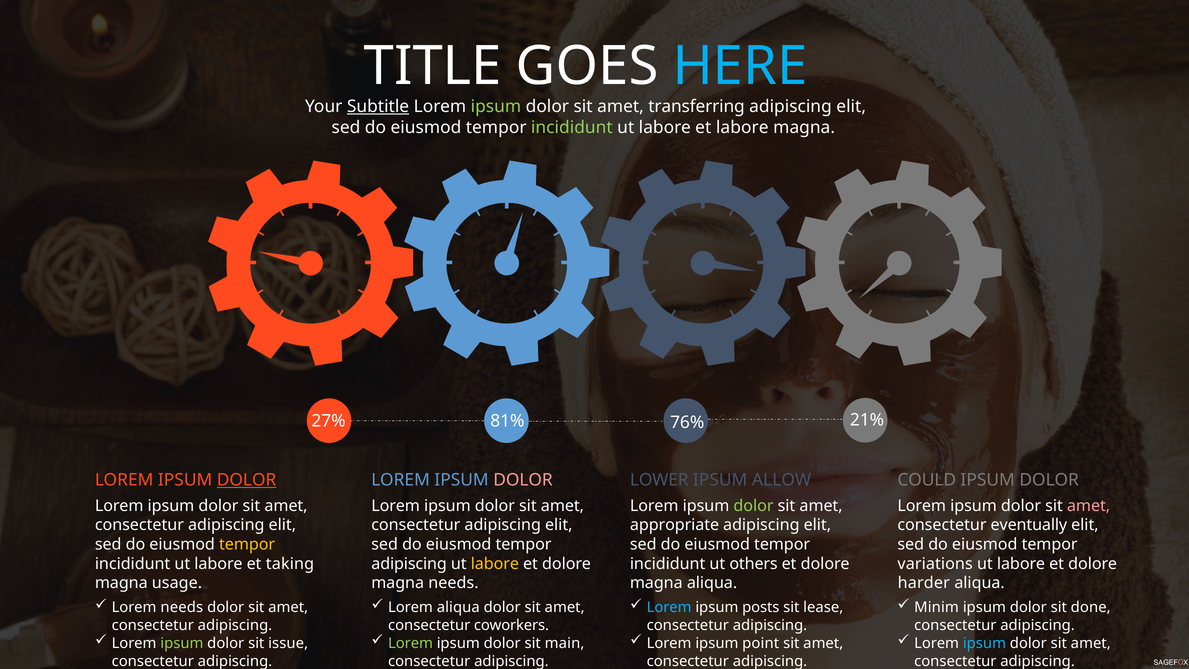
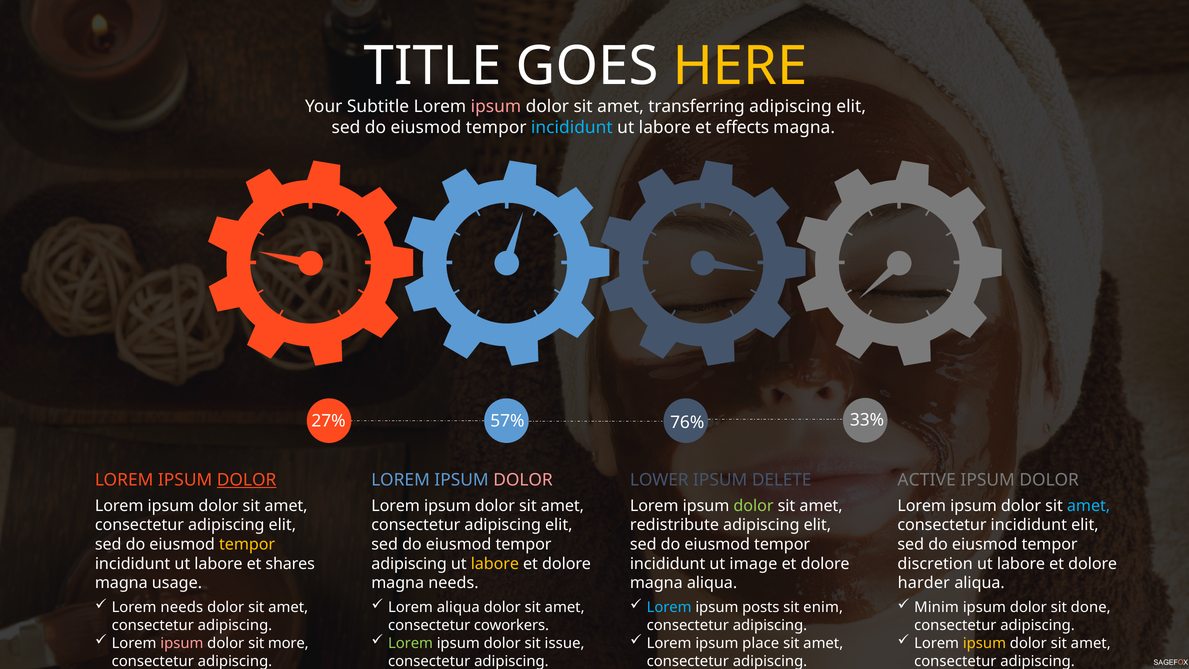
HERE colour: light blue -> yellow (740, 66)
Subtitle underline: present -> none (378, 107)
ipsum colour: light green -> pink (496, 107)
incididunt colour: light green -> light blue (572, 127)
et labore: labore -> effects (742, 127)
81%: 81% -> 57% (507, 421)
21%: 21% -> 33% (867, 420)
ALLOW: ALLOW -> DELETE (782, 480)
COULD: COULD -> ACTIVE (927, 480)
amet colour: pink -> light blue (1089, 506)
appropriate: appropriate -> redistribute (674, 525)
consectetur eventually: eventually -> incididunt (1029, 525)
taking: taking -> shares (290, 564)
others: others -> image (753, 564)
variations: variations -> discretion (935, 564)
lease: lease -> enim (823, 607)
ipsum colour: light green -> pink (182, 643)
issue: issue -> more (288, 643)
main: main -> issue (565, 643)
point: point -> place (761, 643)
ipsum colour: light blue -> yellow (984, 643)
